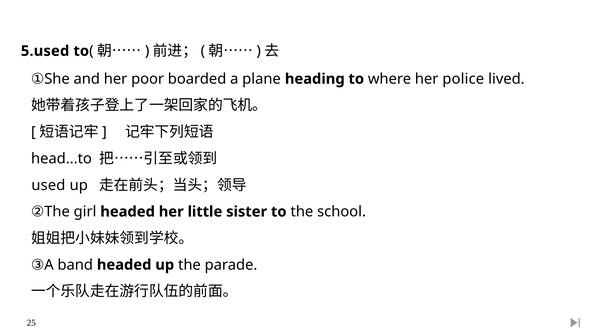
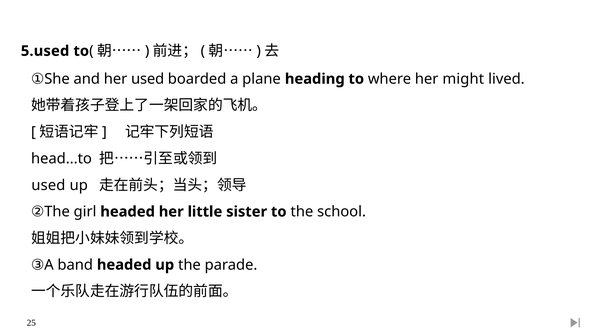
her poor: poor -> used (148, 79)
police: police -> might (463, 79)
